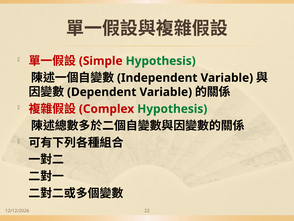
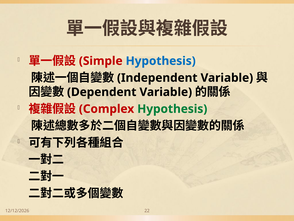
Hypothesis colour: green -> blue (161, 61)
